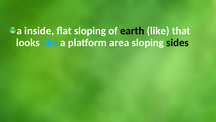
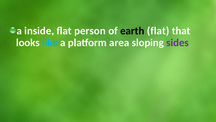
flat sloping: sloping -> person (90, 31)
earth like: like -> flat (158, 31)
sides colour: black -> purple (178, 42)
